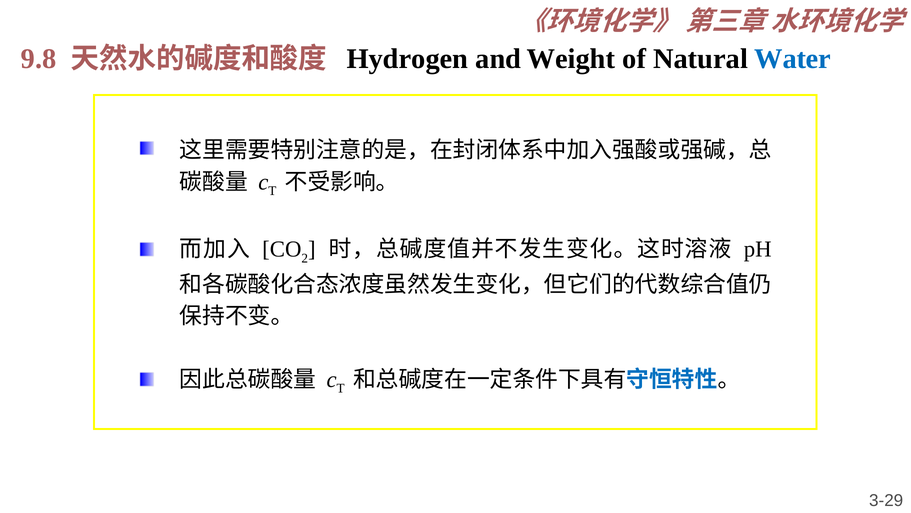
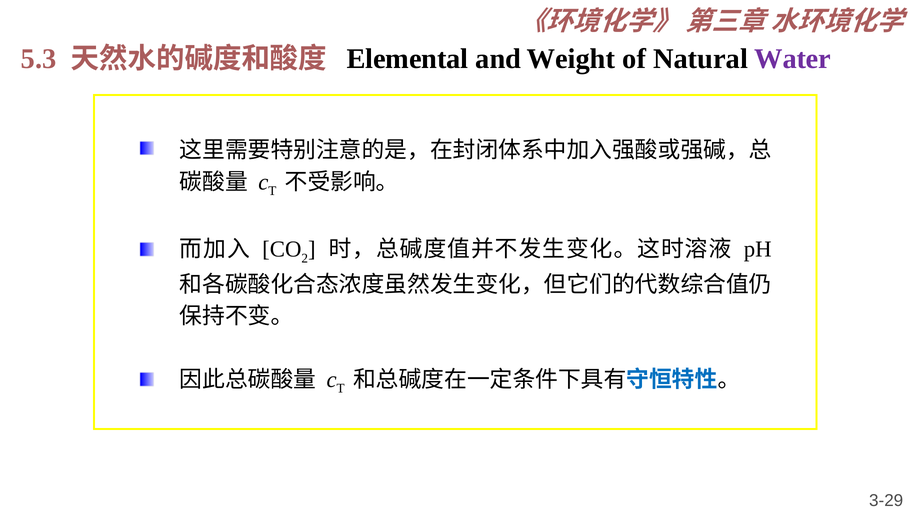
9.8: 9.8 -> 5.3 (39, 59)
Hydrogen: Hydrogen -> Elemental (407, 59)
Water colour: blue -> purple (793, 59)
